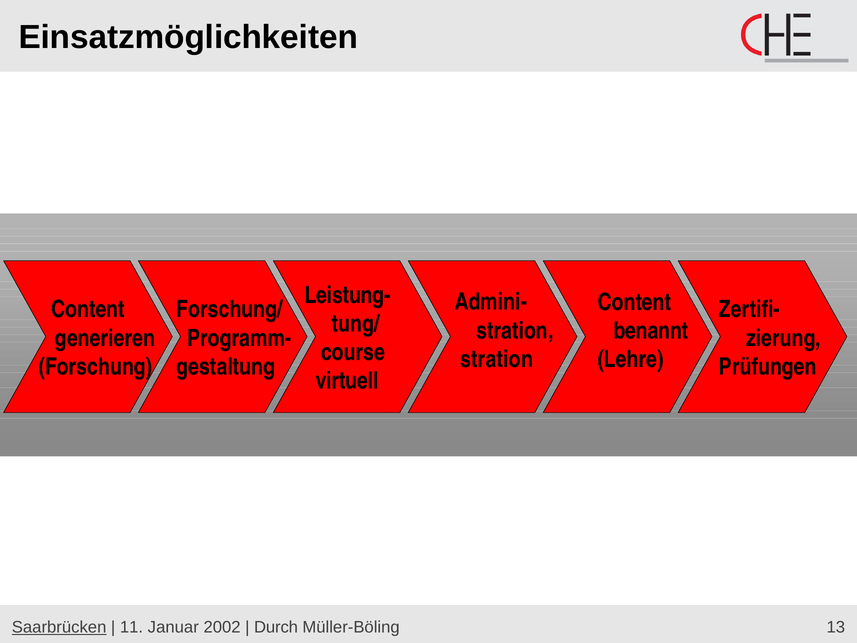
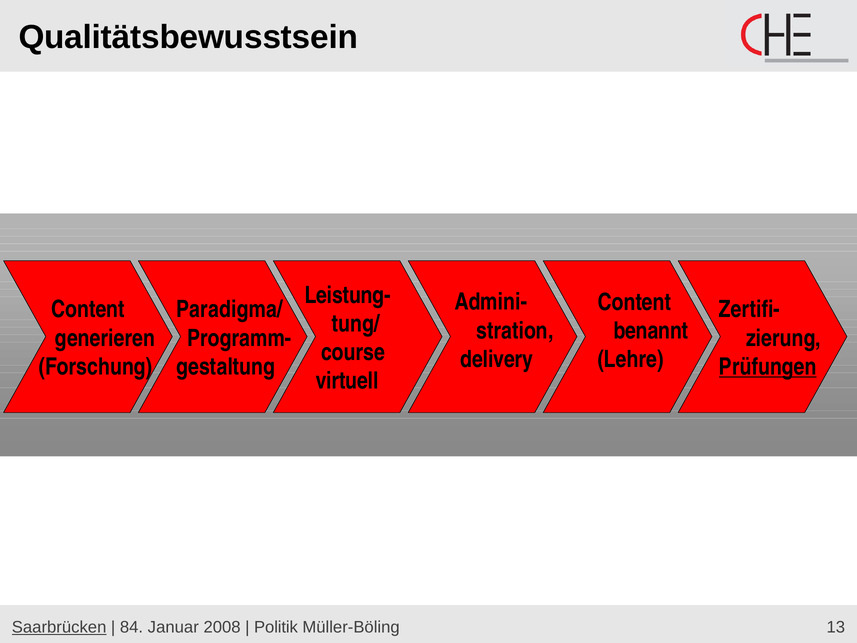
Einsatzmöglichkeiten: Einsatzmöglichkeiten -> Qualitätsbewusstsein (188, 37)
Forschung/: Forschung/ -> Paradigma/ (229, 309)
stration: stration -> delivery (497, 359)
Prüfungen underline: none -> present (768, 367)
11: 11 -> 84 (132, 627)
2002: 2002 -> 2008 (222, 627)
Durch: Durch -> Politik (276, 627)
